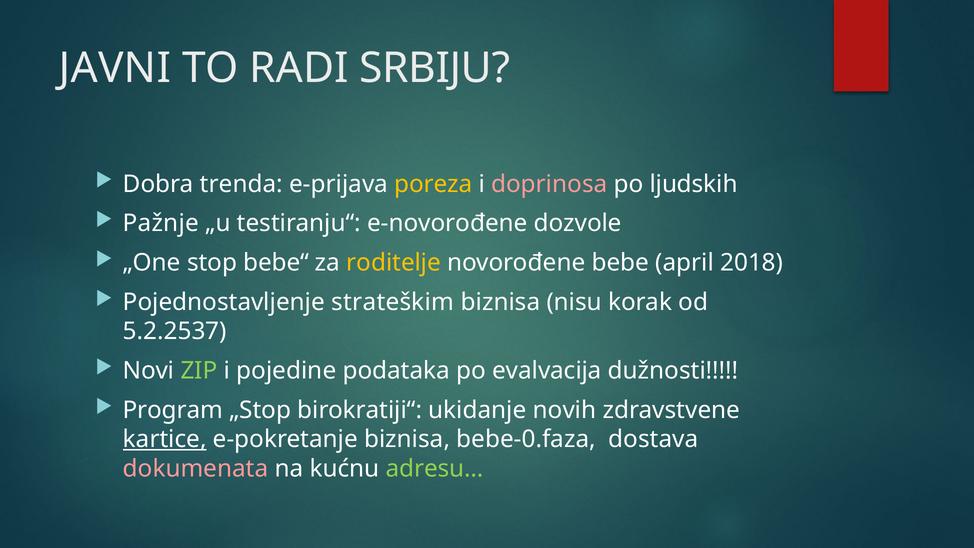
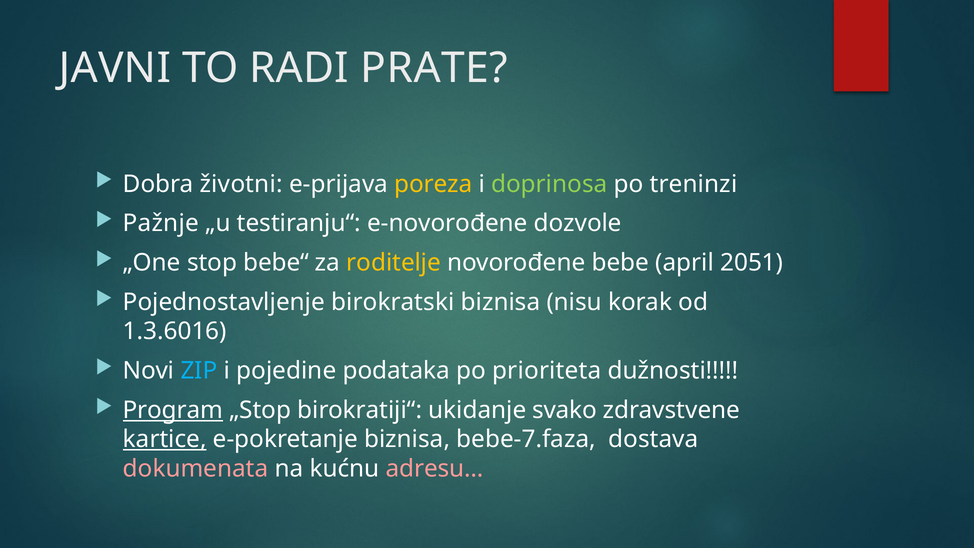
SRBIJU: SRBIJU -> PRATE (434, 68)
trenda: trenda -> životni (241, 184)
doprinosa colour: pink -> light green (549, 184)
ljudskih: ljudskih -> treninzi (694, 184)
2018: 2018 -> 2051 (752, 263)
strateškim: strateškim -> birokratski (393, 302)
5.2.2537: 5.2.2537 -> 1.3.6016 (175, 331)
ZIP colour: light green -> light blue (199, 371)
evalvacija: evalvacija -> prioriteta (547, 371)
Program underline: none -> present (173, 410)
novih: novih -> svako (565, 410)
bebe-0.faza: bebe-0.faza -> bebe-7.faza (526, 439)
adresu… colour: light green -> pink (435, 469)
